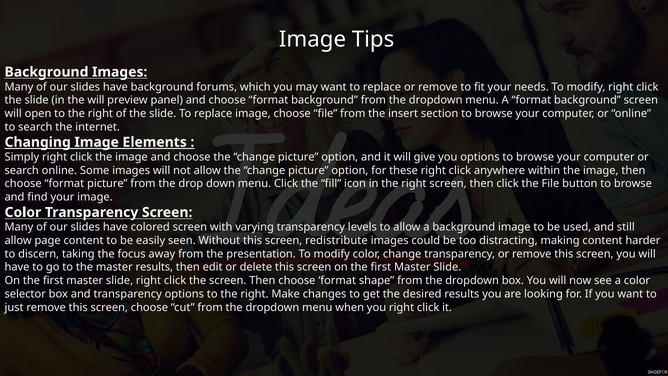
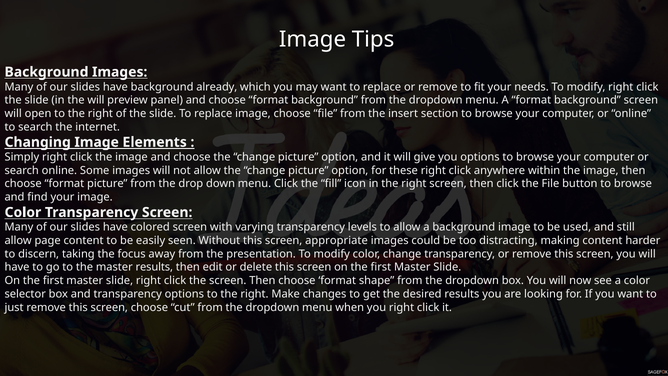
forums: forums -> already (217, 87)
redistribute: redistribute -> appropriate (336, 240)
